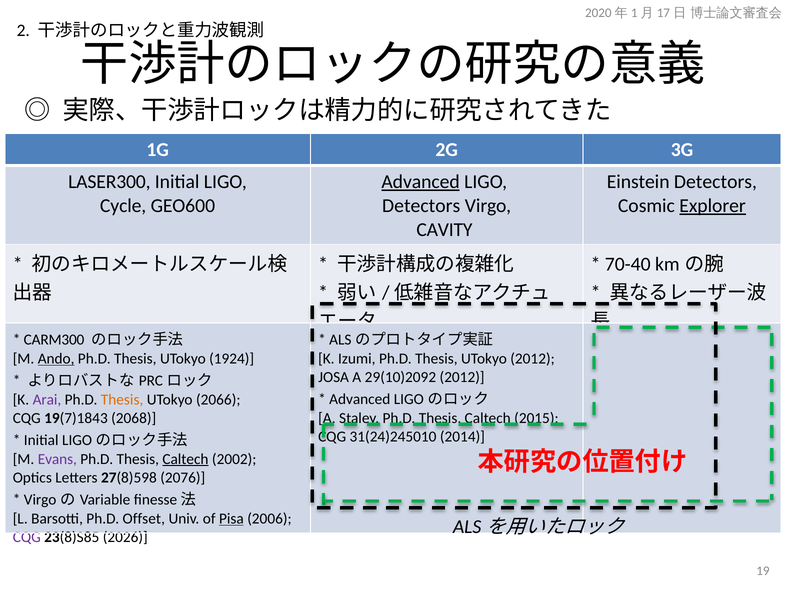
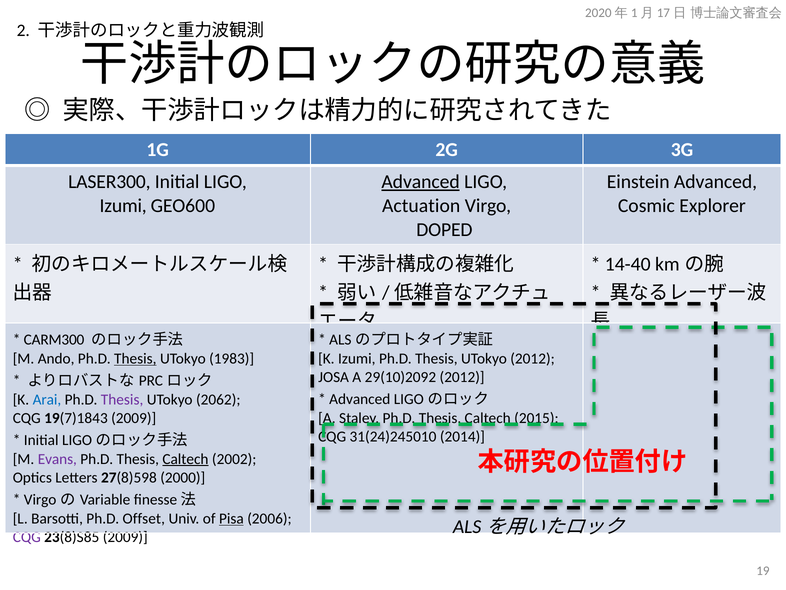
Einstein Detectors: Detectors -> Advanced (715, 182)
Cycle: Cycle -> Izumi (123, 206)
Detectors: Detectors -> Actuation (421, 206)
Explorer underline: present -> none (713, 206)
CAVITY: CAVITY -> DOPED (444, 230)
70-40: 70-40 -> 14-40 (628, 264)
Ando underline: present -> none (56, 358)
Thesis underline: none -> present (135, 358)
1924: 1924 -> 1983 (232, 358)
Arai colour: purple -> blue (47, 399)
Thesis colour: orange -> purple (122, 399)
2066: 2066 -> 2062 (218, 399)
19(7)1843 2068: 2068 -> 2009 (134, 418)
2076: 2076 -> 2000 (183, 477)
23(8)S85 2026: 2026 -> 2009 (125, 537)
